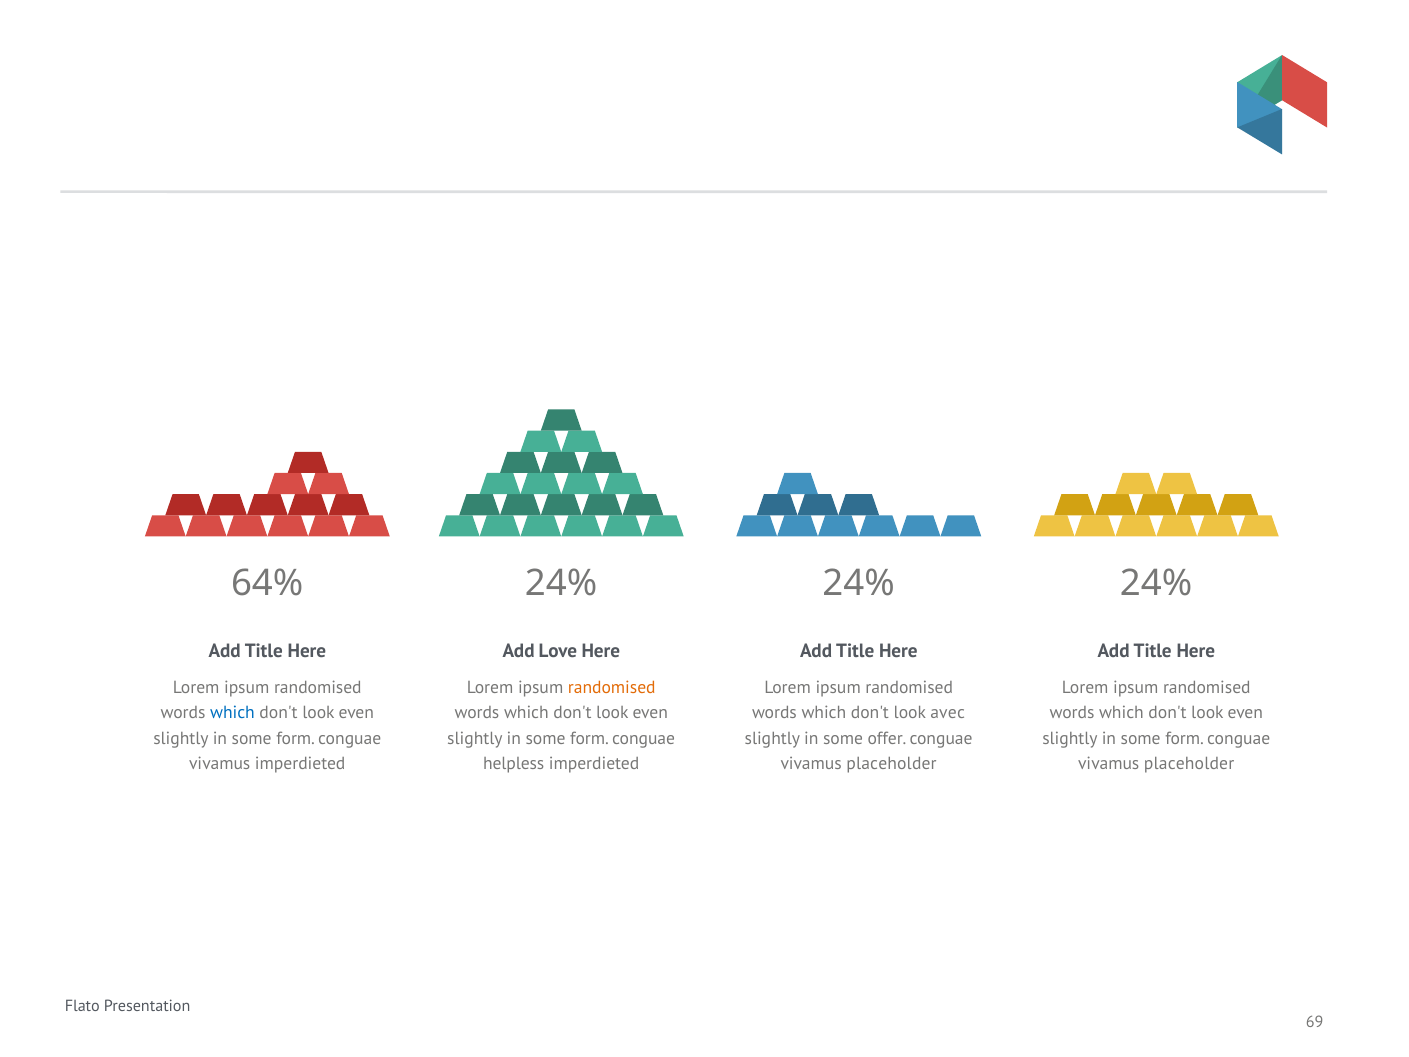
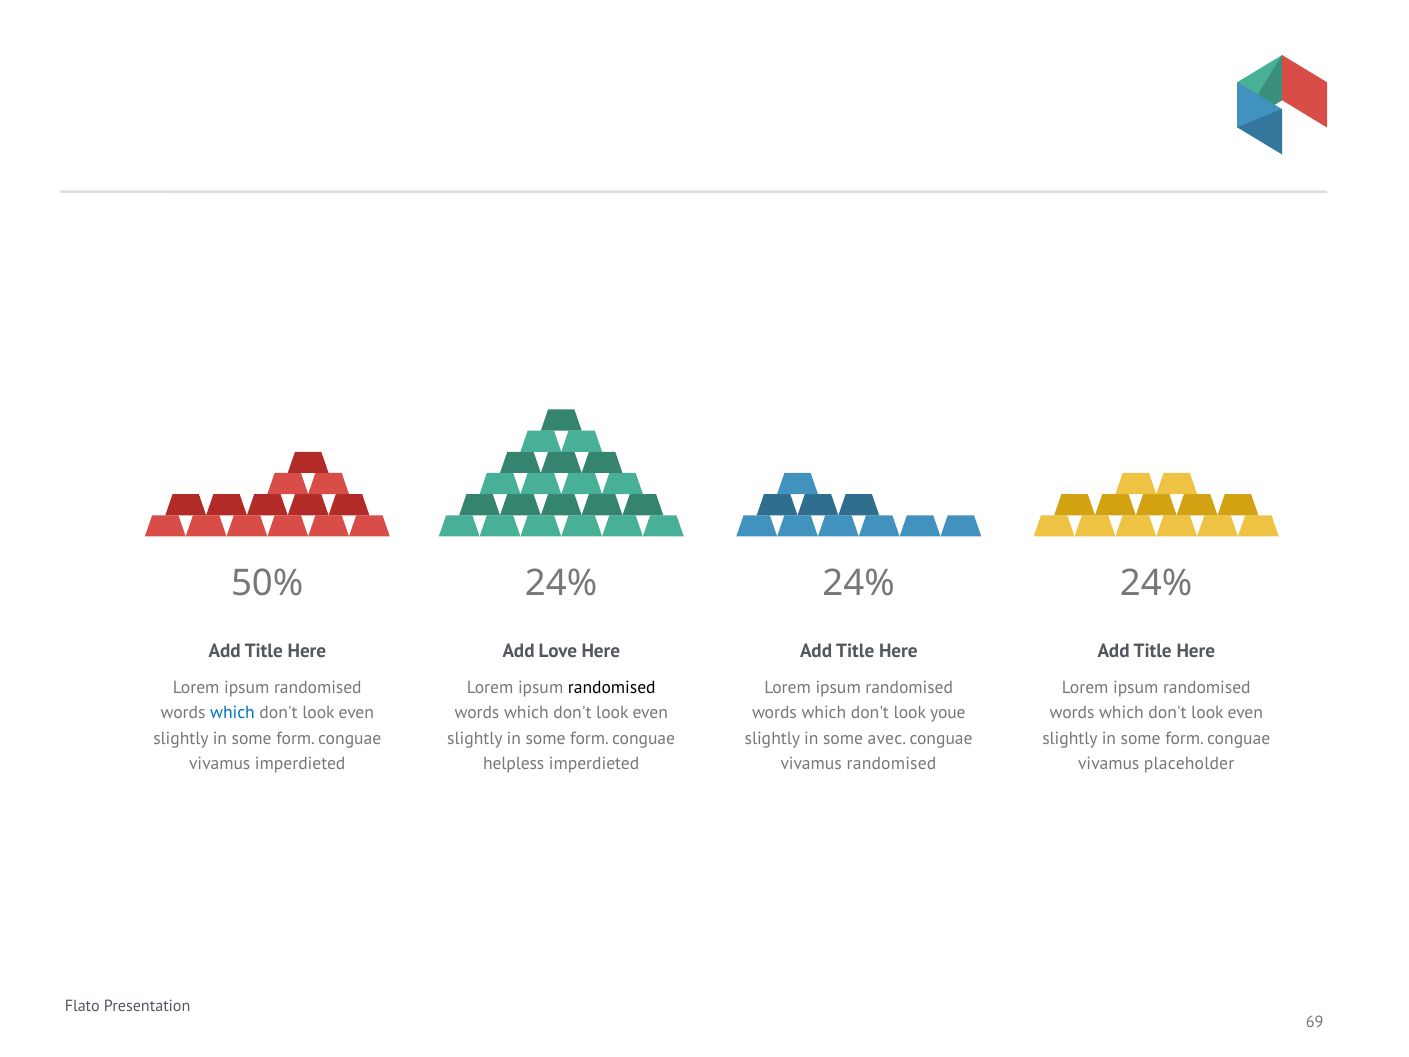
64%: 64% -> 50% (267, 583)
randomised colour: orange -> black (612, 688)
avec: avec -> youe (948, 713)
offer: offer -> avec (887, 738)
placeholder: placeholder -> randomised (892, 764)
